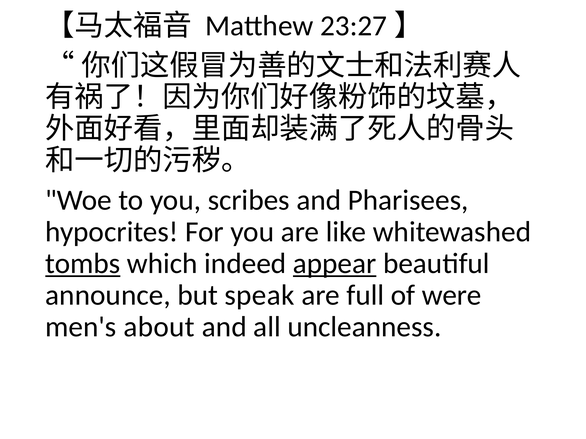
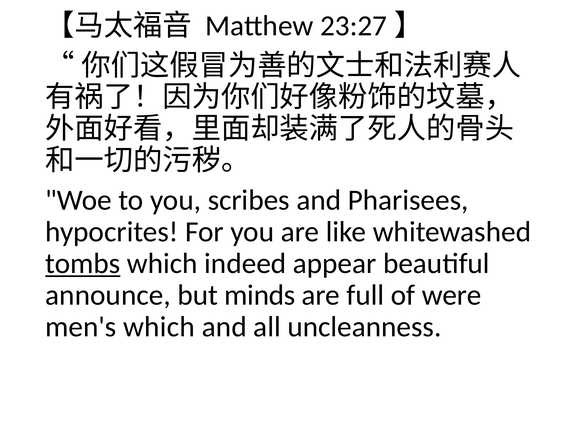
appear underline: present -> none (335, 264)
speak: speak -> minds (260, 295)
men's about: about -> which (159, 327)
